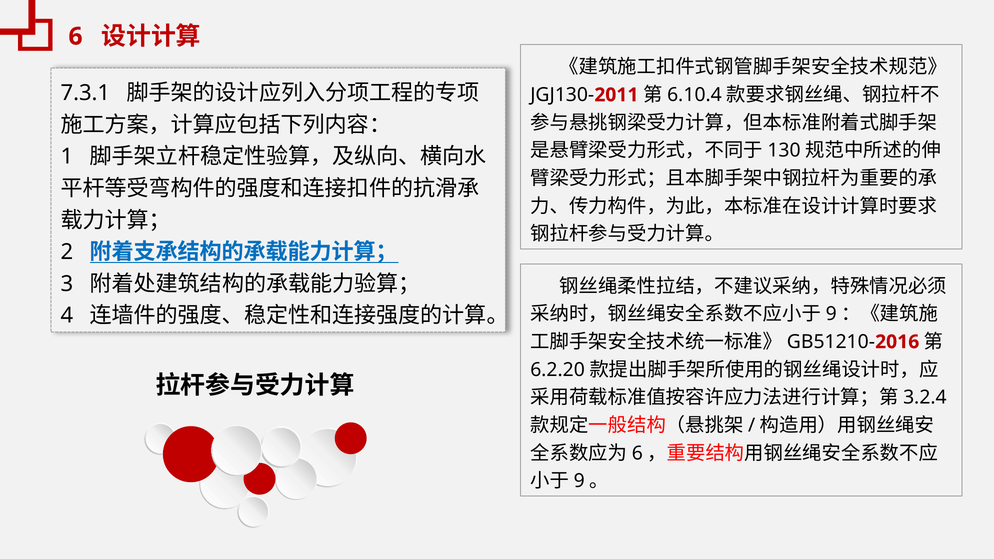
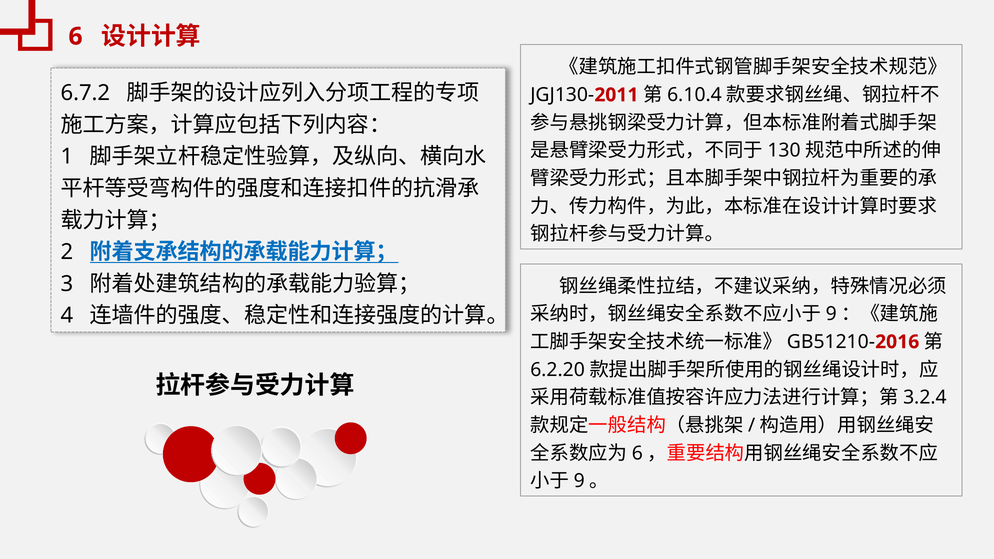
7.3.1: 7.3.1 -> 6.7.2 (85, 93)
